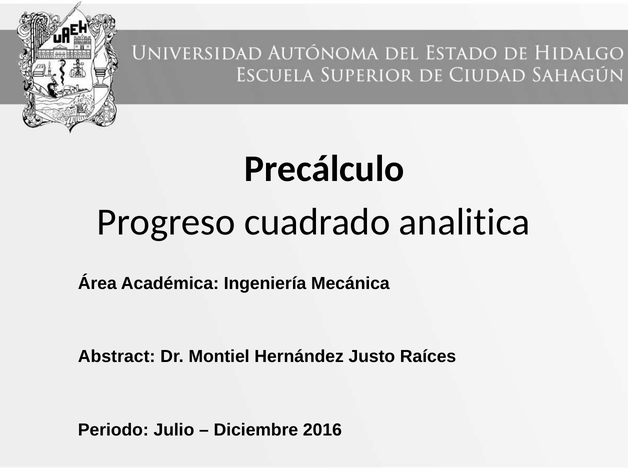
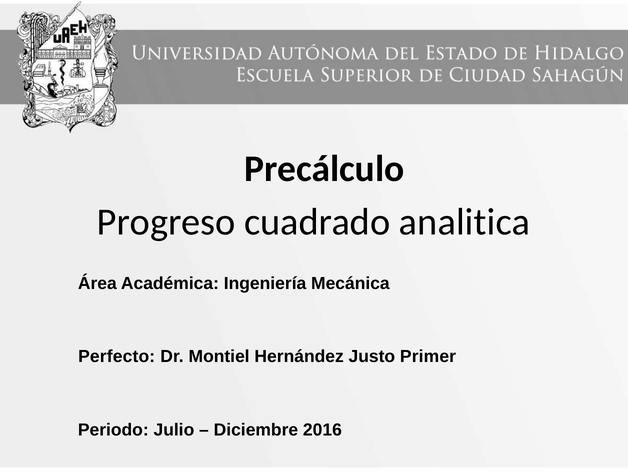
Abstract: Abstract -> Perfecto (117, 357)
Raíces: Raíces -> Primer (428, 357)
